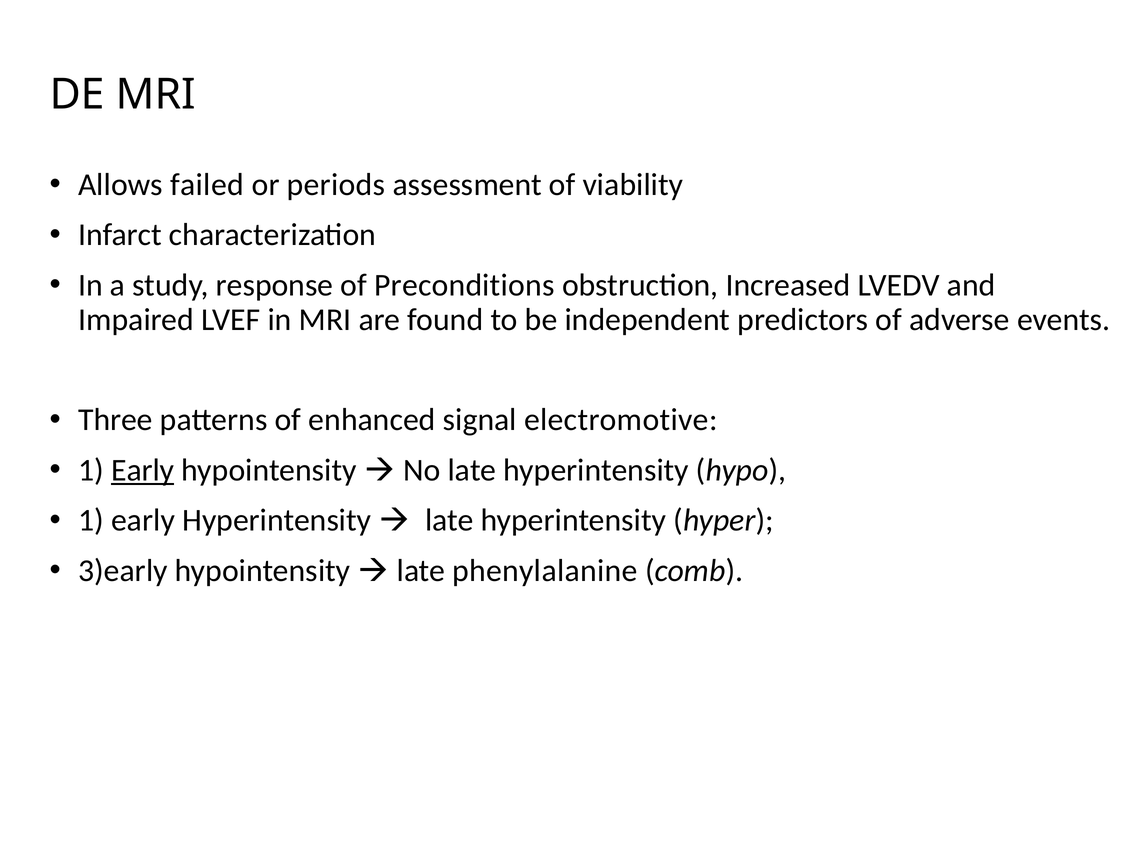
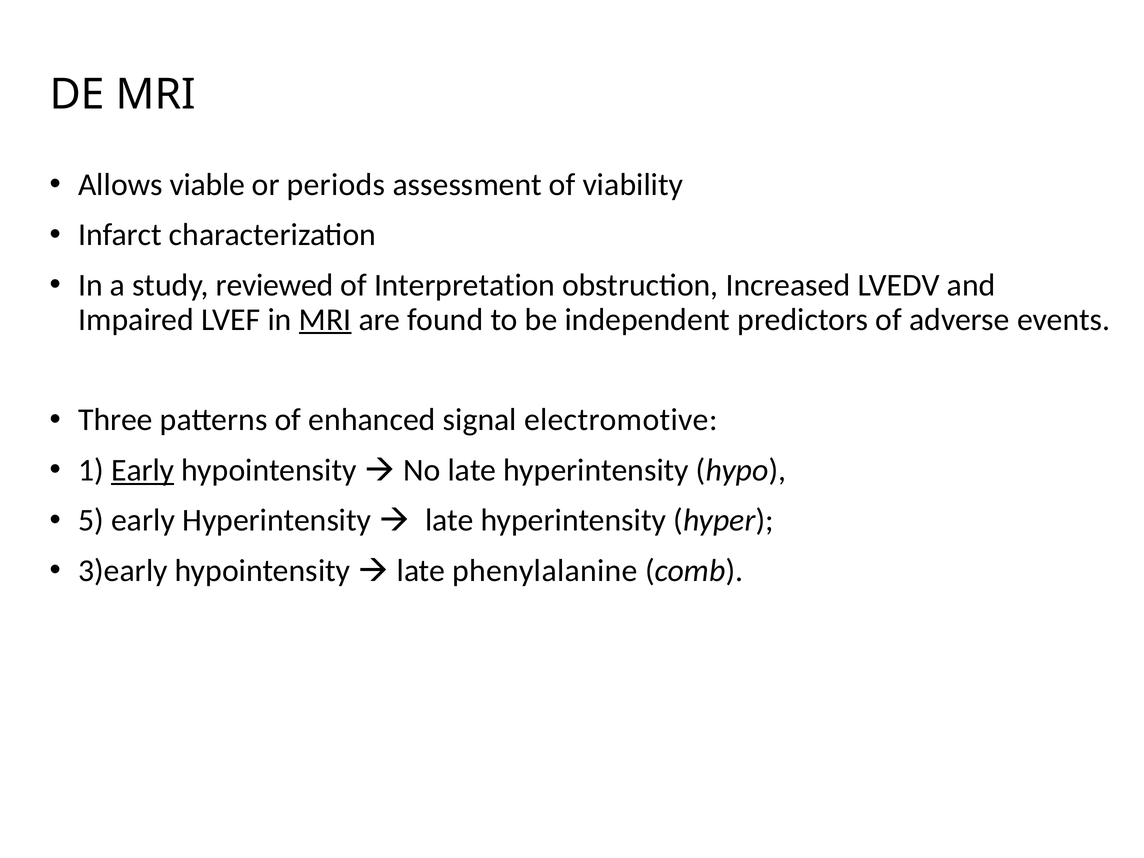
failed: failed -> viable (207, 185)
response: response -> reviewed (275, 285)
Preconditions: Preconditions -> Interpretation (465, 285)
MRI underline: none -> present (325, 320)
1: 1 -> 5 (91, 520)
